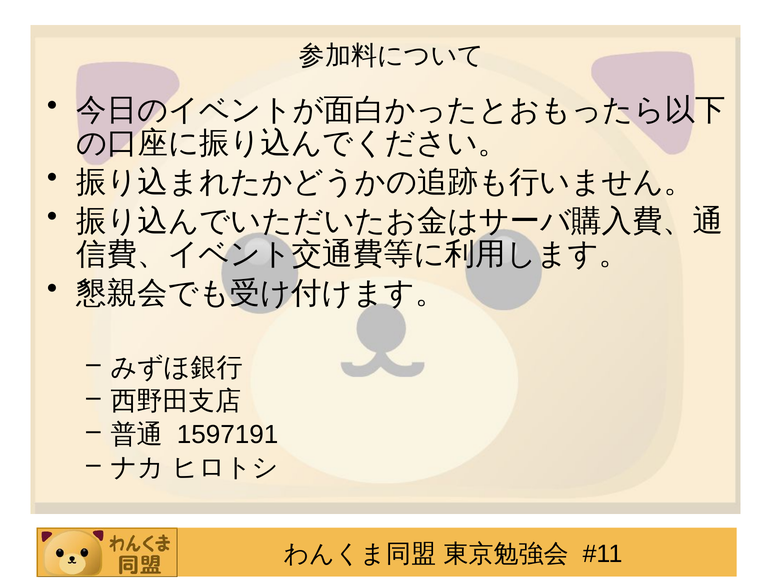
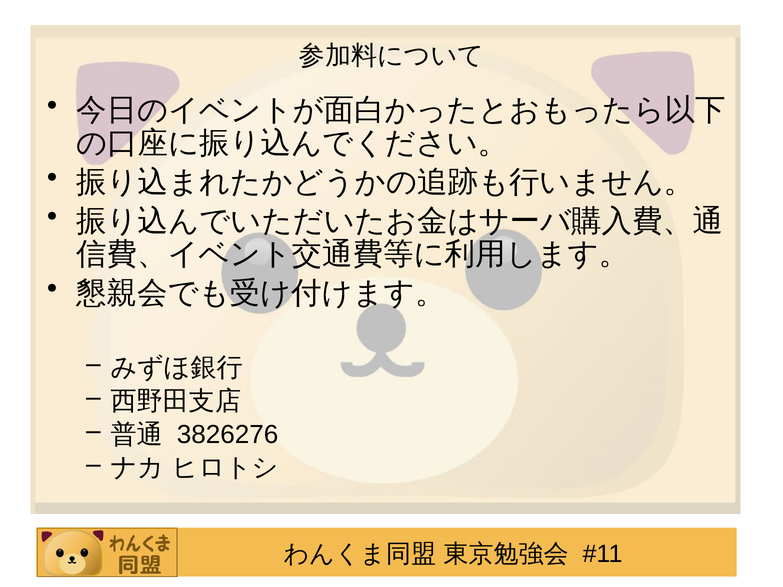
1597191: 1597191 -> 3826276 (228, 435)
